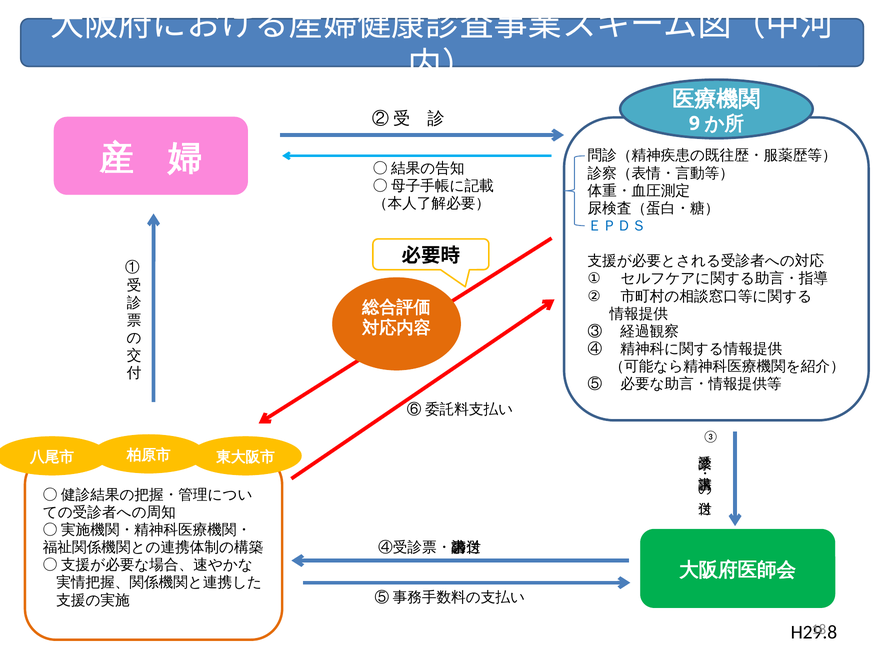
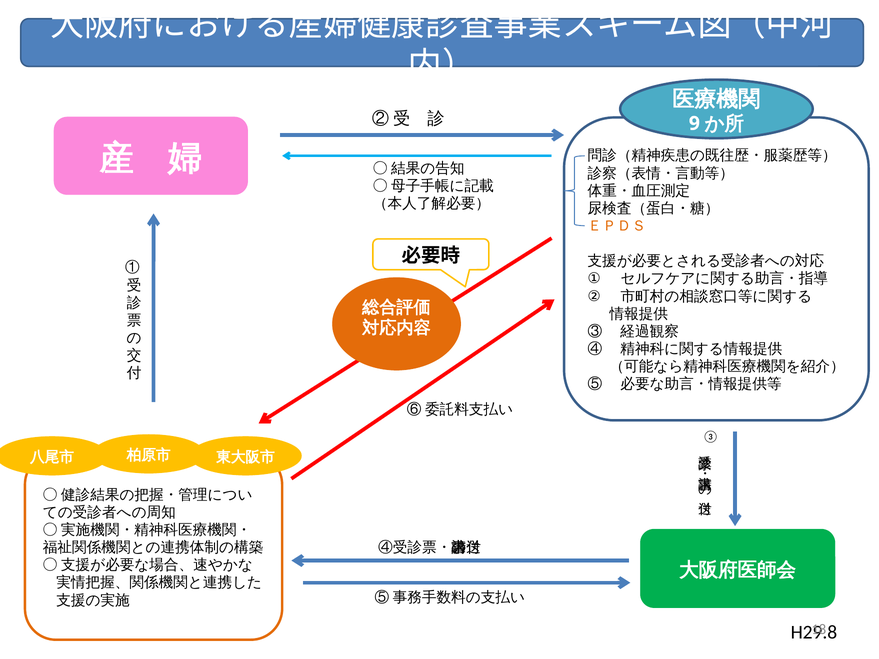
ＥＰＤＳ colour: blue -> orange (617, 226)
